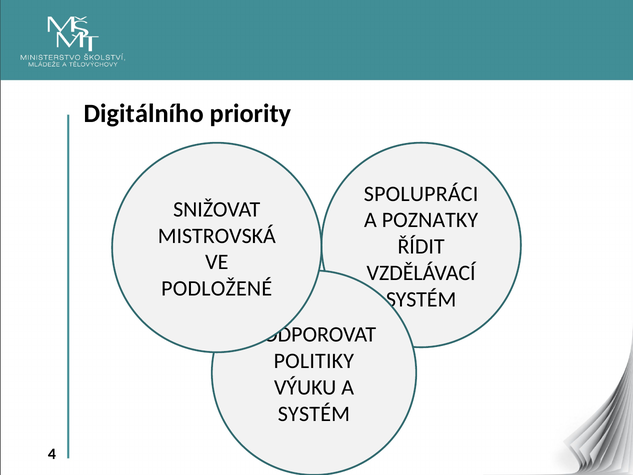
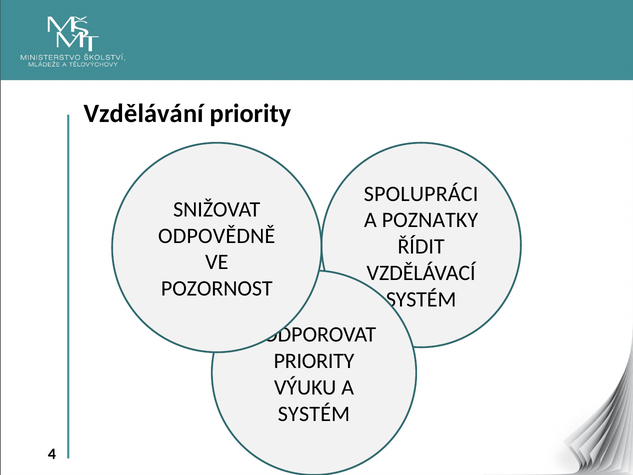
Digitálního: Digitálního -> Vzdělávání (144, 114)
MISTROVSKÁ: MISTROVSKÁ -> ODPOVĚDNĚ (217, 236)
PODLOŽENÉ: PODLOŽENÉ -> POZORNOST (217, 288)
POLITIKY: POLITIKY -> PRIORITY (314, 361)
